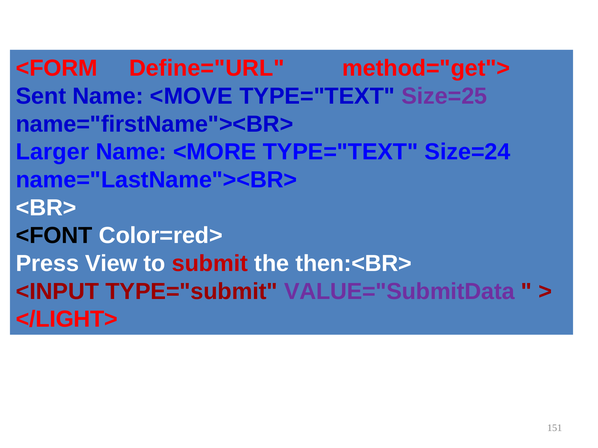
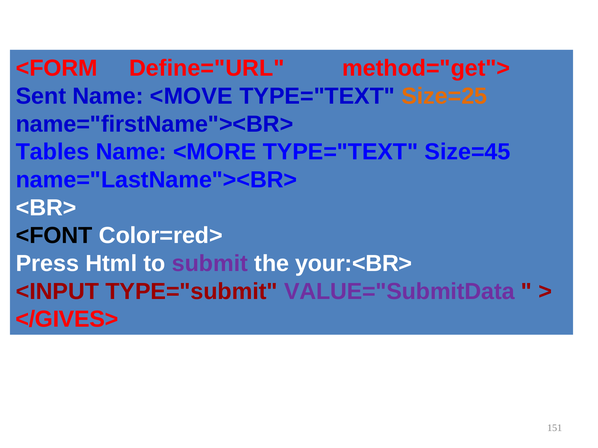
Size=25 colour: purple -> orange (444, 96)
Larger: Larger -> Tables (53, 152)
Size=24: Size=24 -> Size=45 (468, 152)
View: View -> Html (111, 264)
submit colour: red -> purple (210, 264)
then:<BR>: then:<BR> -> your:<BR> (354, 264)
</LIGHT>: </LIGHT> -> </GIVES> (67, 320)
